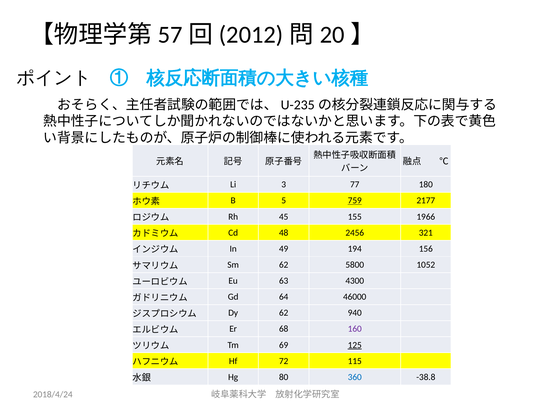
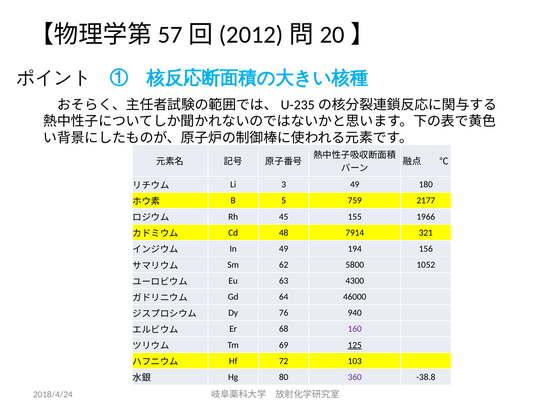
3 77: 77 -> 49 (355, 185)
759 underline: present -> none (355, 201)
2456: 2456 -> 7914 (355, 233)
Dy 62: 62 -> 76 (284, 313)
115: 115 -> 103 (355, 361)
360 colour: blue -> purple (355, 377)
